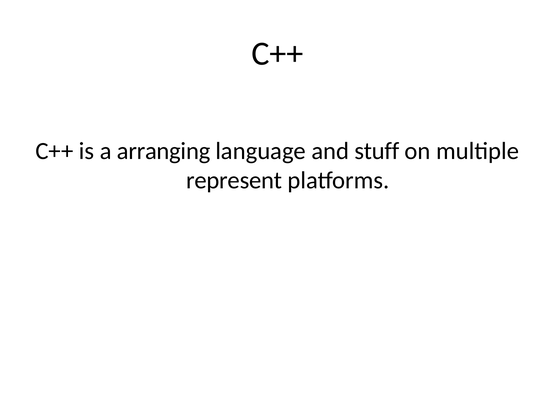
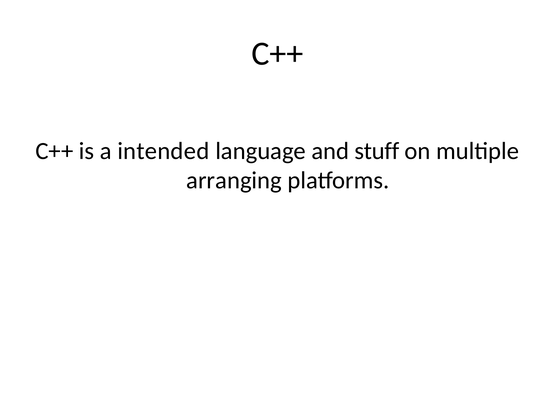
arranging: arranging -> intended (163, 151)
represent: represent -> arranging (234, 181)
